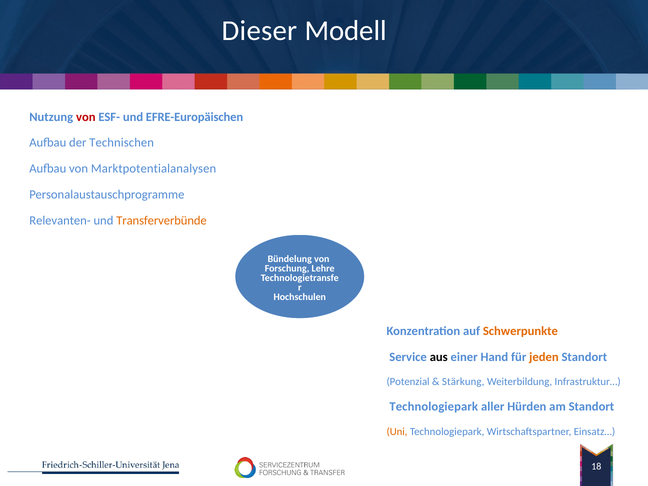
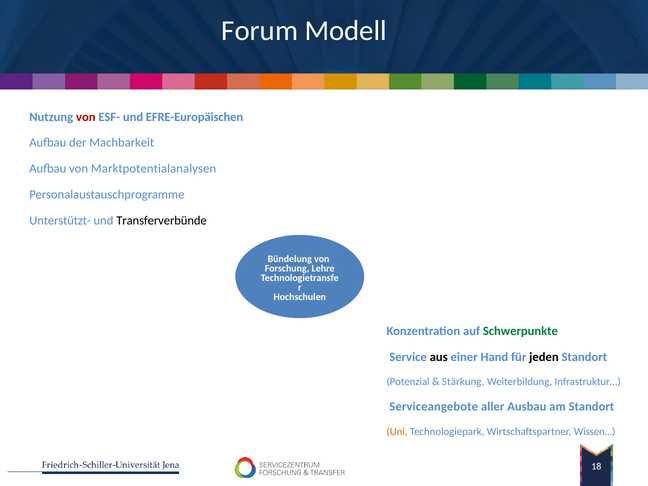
Dieser: Dieser -> Forum (260, 31)
Technischen: Technischen -> Machbarkeit (122, 143)
Relevanten-: Relevanten- -> Unterstützt- (60, 221)
Transferverbünde colour: orange -> black (162, 221)
Schwerpunkte colour: orange -> green (520, 331)
jeden colour: orange -> black (544, 357)
Technologiepark: Technologiepark -> Serviceangebote (434, 407)
Hürden: Hürden -> Ausbau (527, 407)
Einsatz…: Einsatz… -> Wissen… (595, 431)
